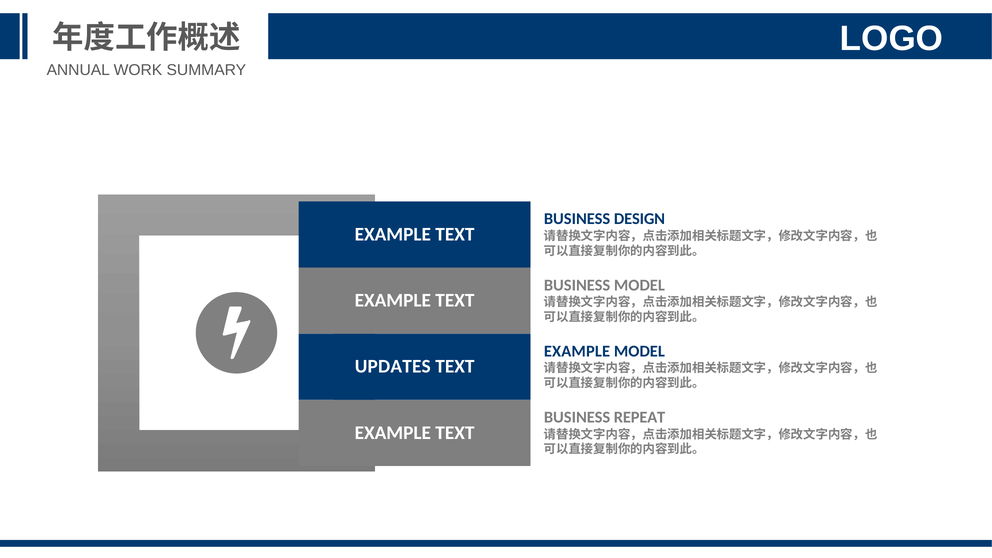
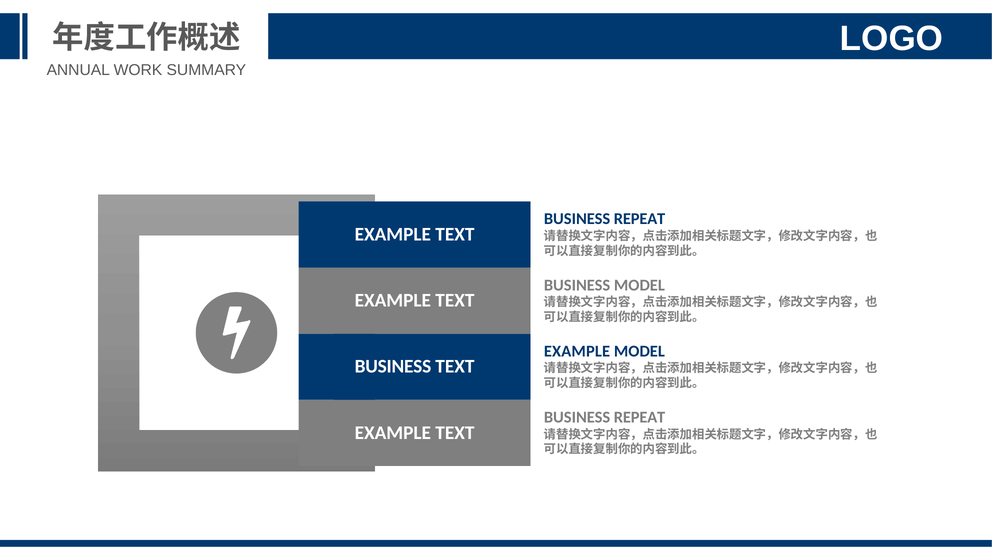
DESIGN: DESIGN -> REPEAT (640, 219)
UPDATES: UPDATES -> BUSINESS (393, 367)
